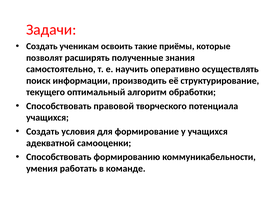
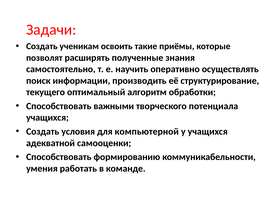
правовой: правовой -> важными (114, 106)
формирование: формирование -> компьютерной (147, 132)
